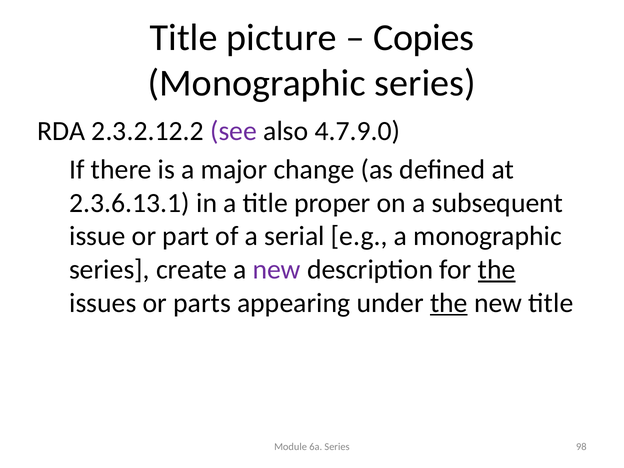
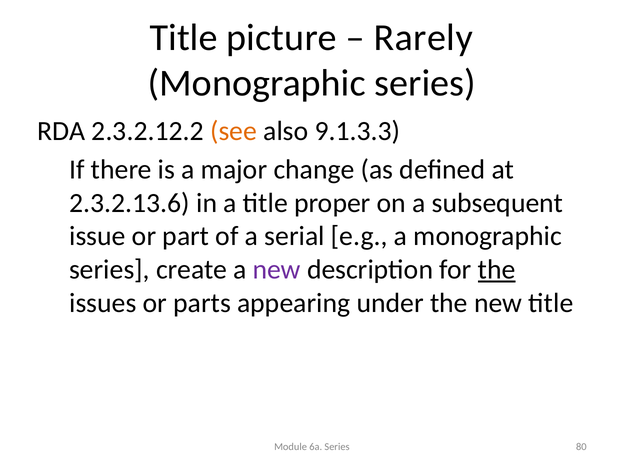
Copies: Copies -> Rarely (423, 38)
see colour: purple -> orange (234, 131)
4.7.9.0: 4.7.9.0 -> 9.1.3.3 (357, 131)
2.3.6.13.1: 2.3.6.13.1 -> 2.3.2.13.6 (130, 203)
the underline: present -> none (449, 303)
98: 98 -> 80 (581, 447)
